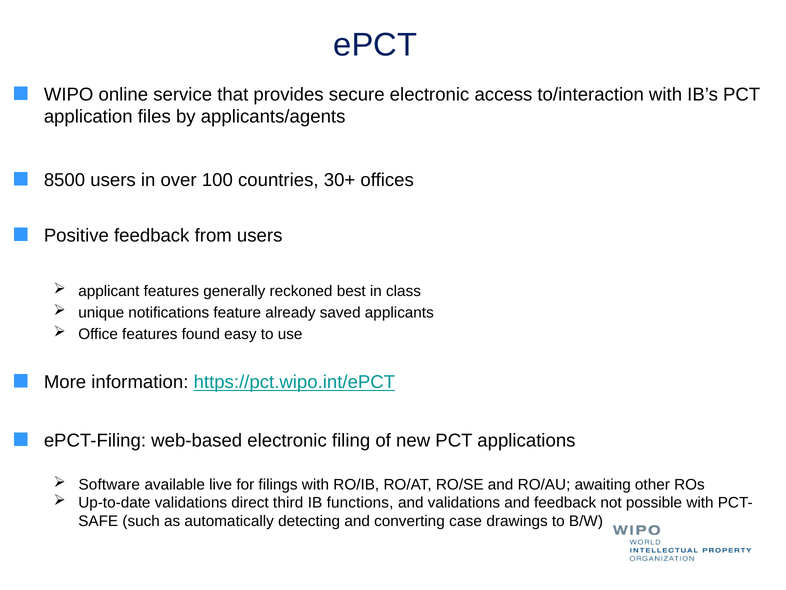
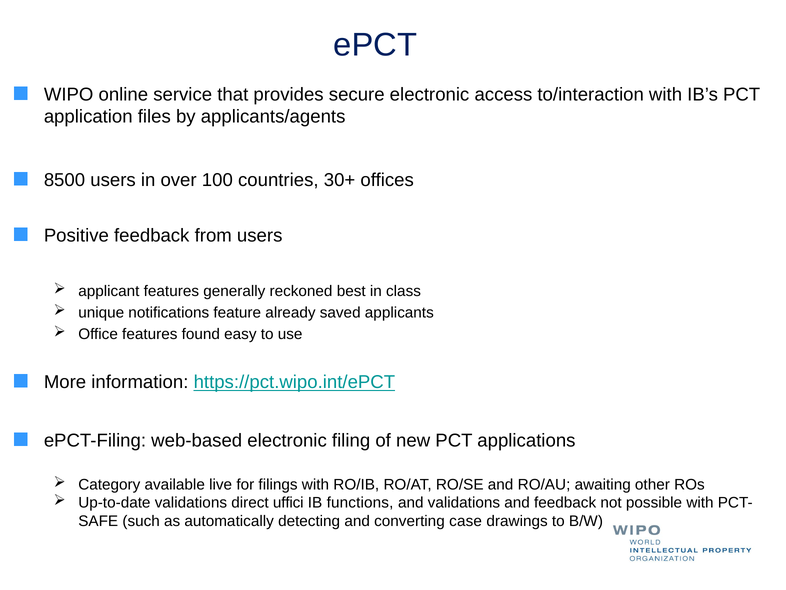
Software: Software -> Category (109, 484)
third: third -> uffici (288, 502)
